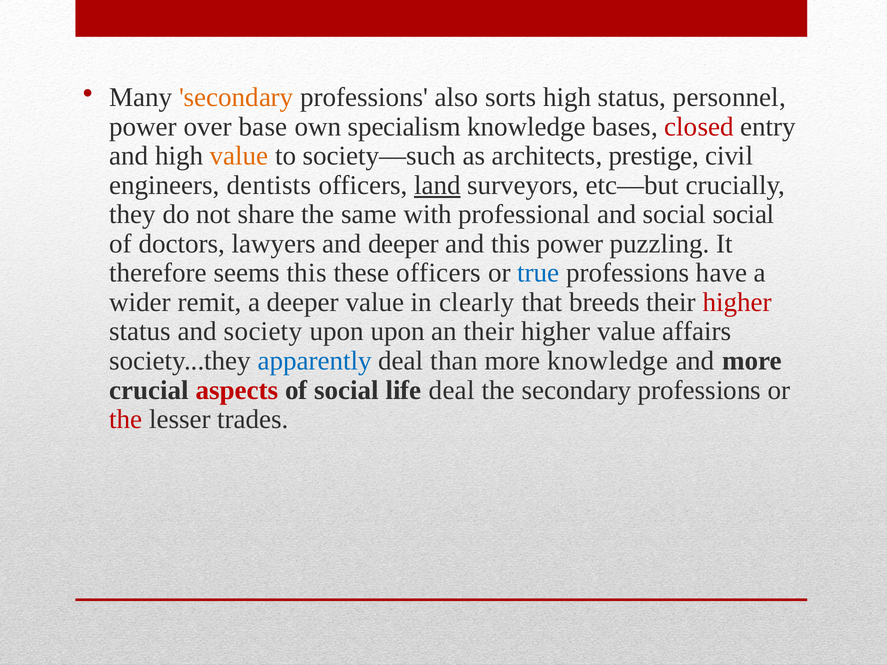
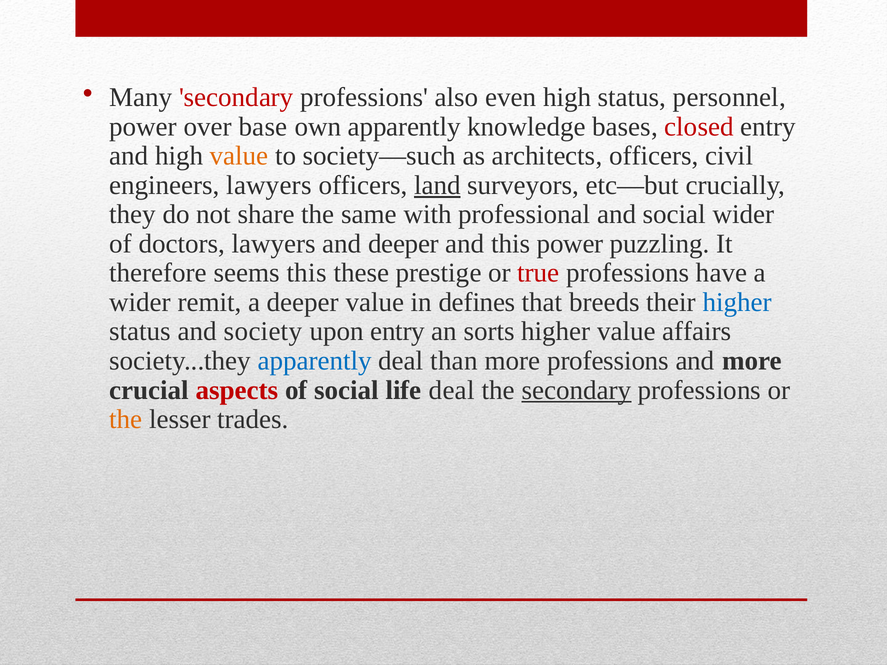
secondary colour: orange -> red (236, 98)
sorts: sorts -> even (511, 98)
own specialism: specialism -> apparently (404, 127)
architects prestige: prestige -> officers (654, 156)
engineers dentists: dentists -> lawyers (269, 185)
social social: social -> wider (743, 215)
these officers: officers -> prestige (439, 273)
true colour: blue -> red (538, 273)
clearly: clearly -> defines (477, 302)
higher colour: red -> blue (737, 302)
upon upon: upon -> entry (398, 332)
an their: their -> sorts (489, 332)
more knowledge: knowledge -> professions (608, 361)
secondary underline: none -> present (576, 390)
the colour: red -> orange (126, 419)
